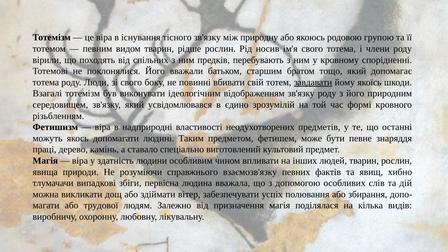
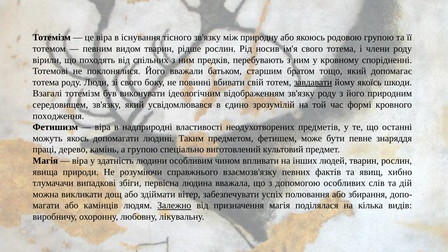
різьбленням: різьбленням -> походження (58, 116)
а ставало: ставало -> групою (143, 150)
трудової: трудової -> камінців (101, 206)
Залежно underline: none -> present (174, 206)
